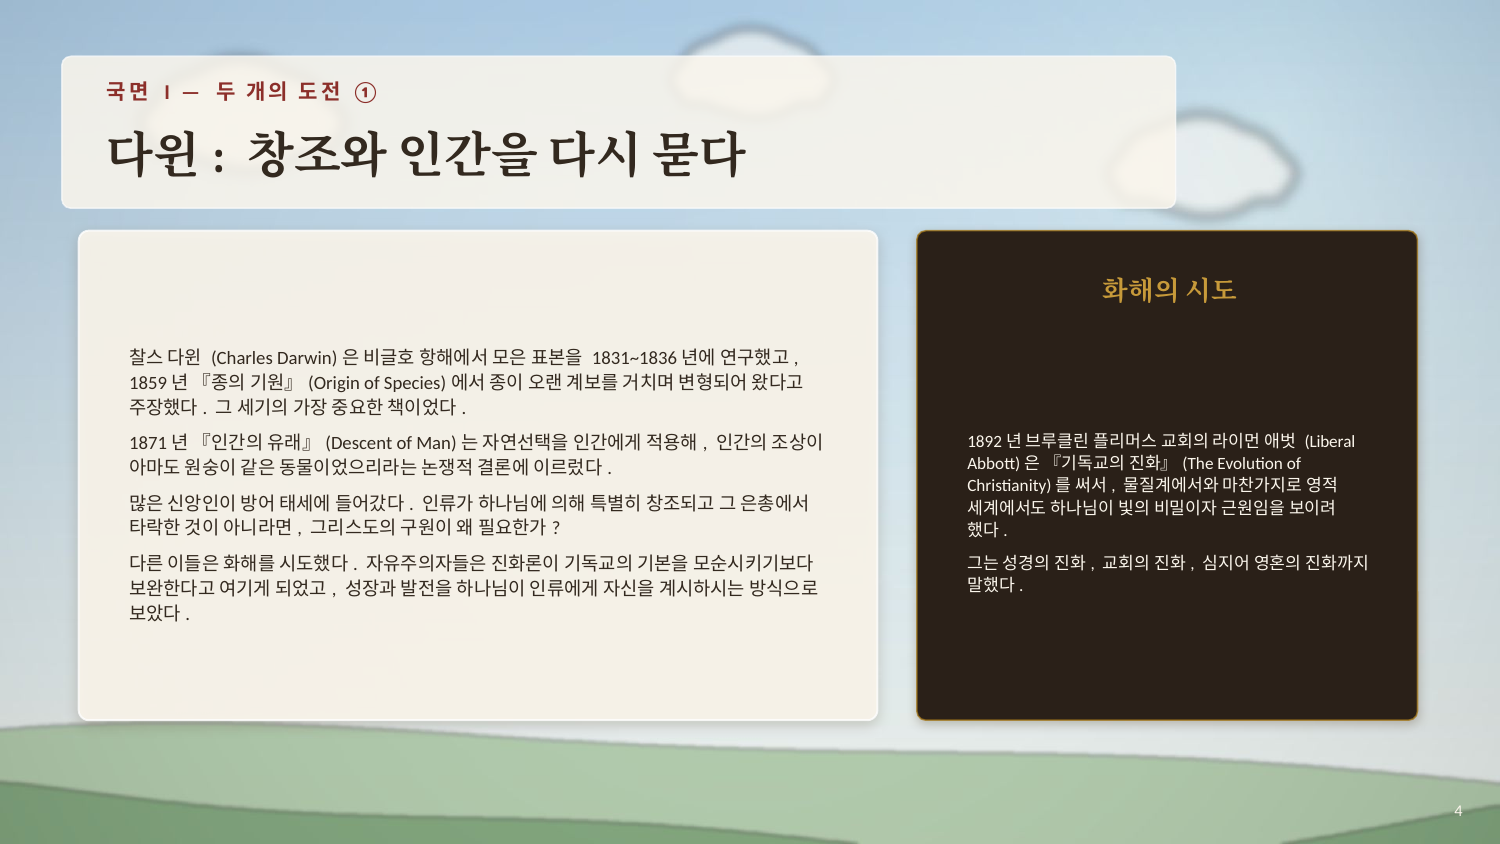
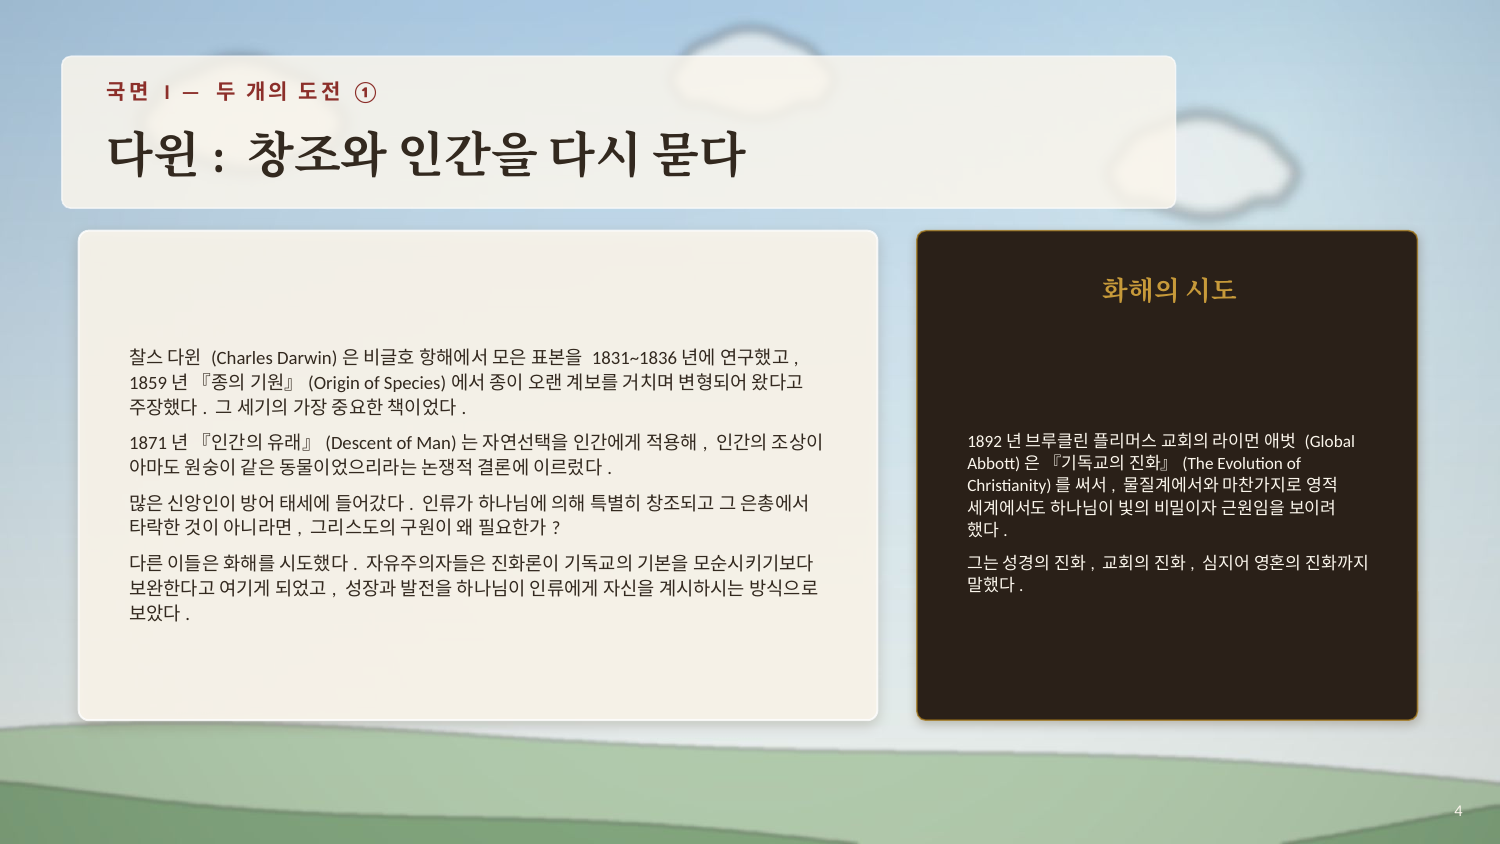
Liberal: Liberal -> Global (1330, 442)
